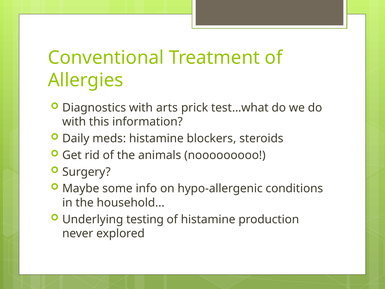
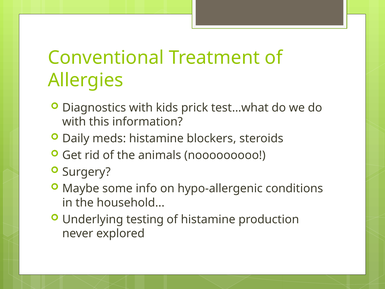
arts: arts -> kids (167, 108)
